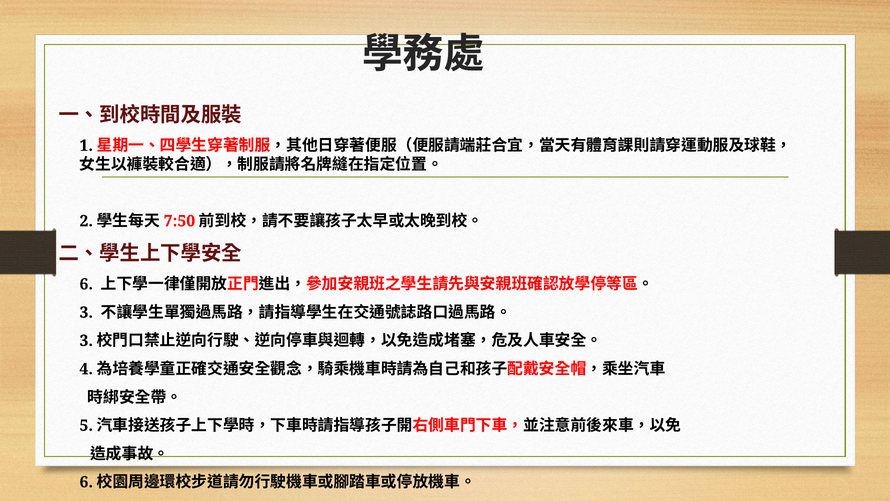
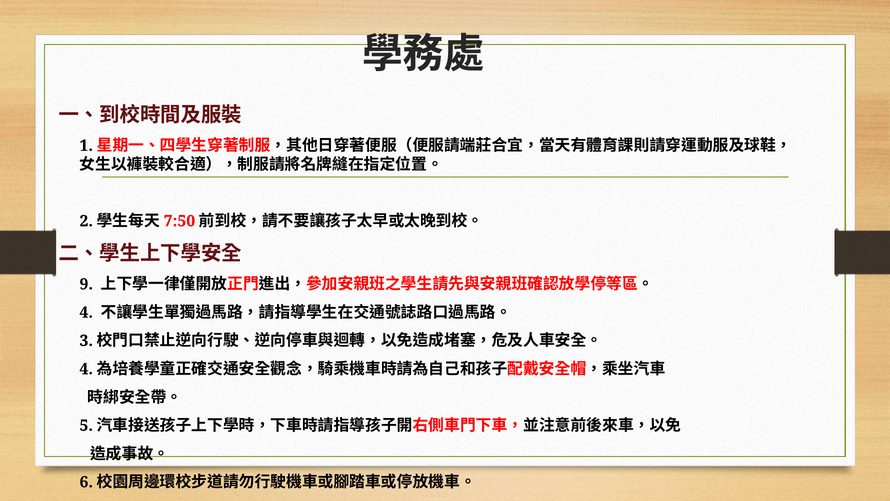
6: 6 -> 9 (86, 284)
3: 3 -> 4 (86, 312)
